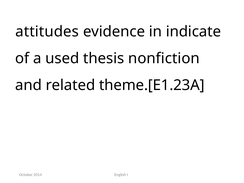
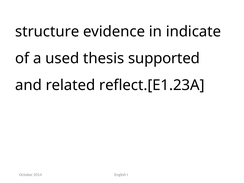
attitudes: attitudes -> structure (47, 32)
nonfiction: nonfiction -> supported (164, 58)
theme.[E1.23A: theme.[E1.23A -> reflect.[E1.23A (152, 85)
